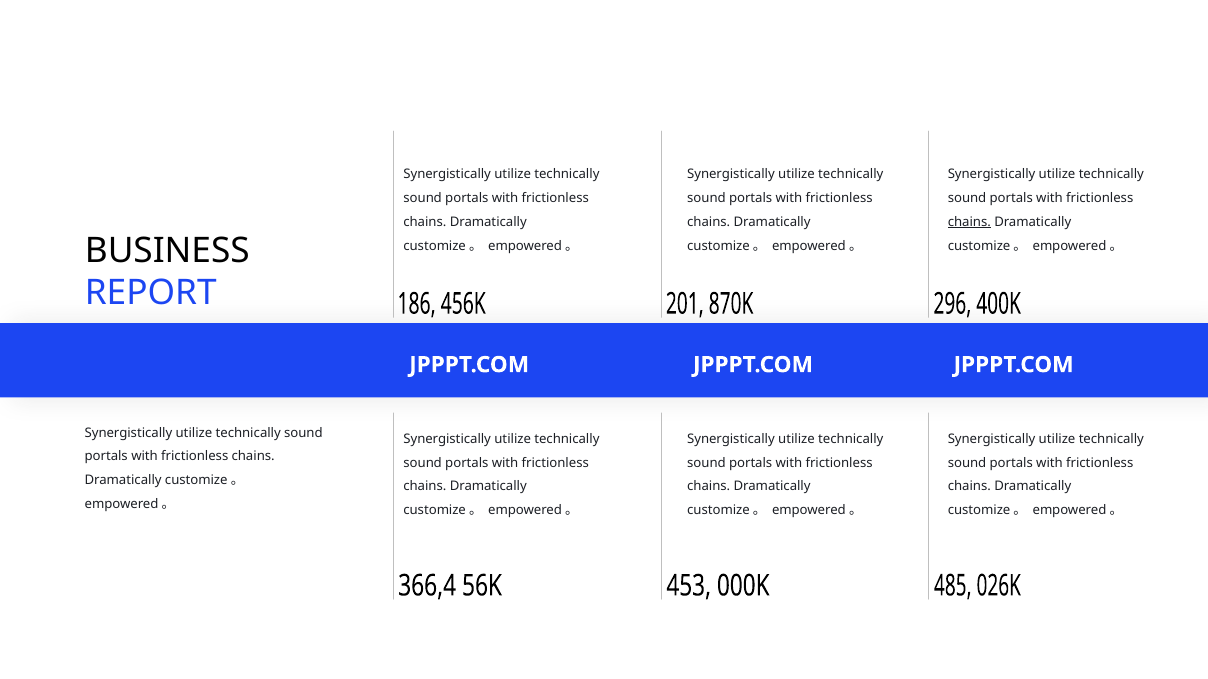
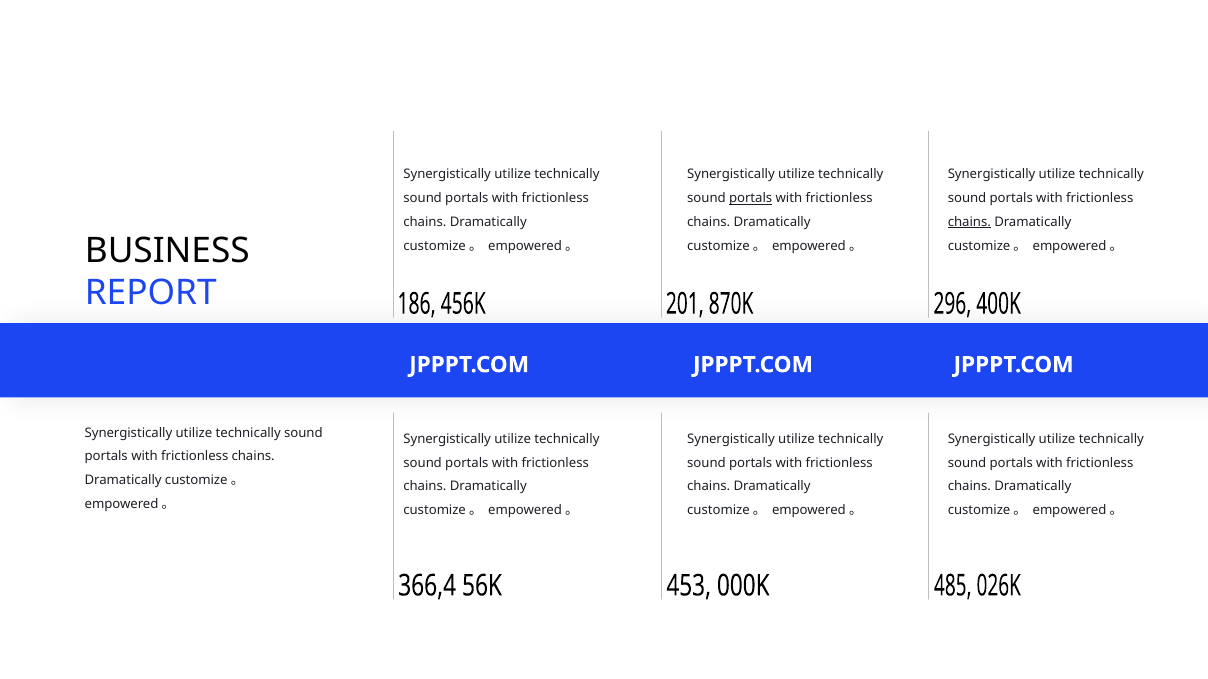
portals underline: none -> present (751, 199)
